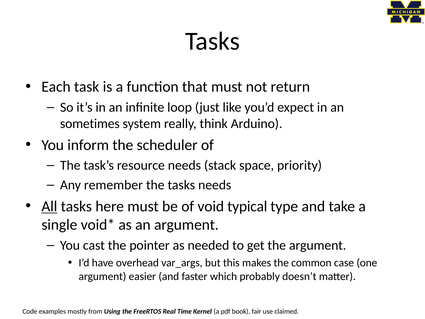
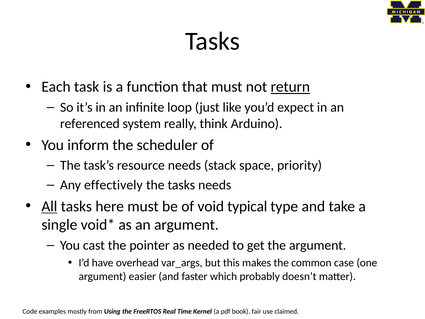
return underline: none -> present (290, 87)
sometimes: sometimes -> referenced (90, 124)
remember: remember -> effectively (113, 185)
